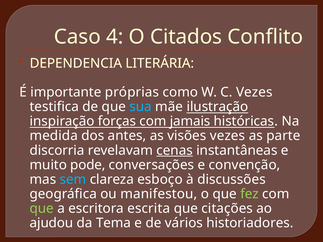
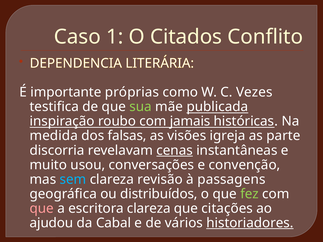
4: 4 -> 1 (115, 37)
sua colour: light blue -> light green (141, 107)
ilustração: ilustração -> publicada (217, 107)
forças: forças -> roubo (117, 121)
antes: antes -> falsas (127, 136)
visões vezes: vezes -> igreja (228, 136)
pode: pode -> usou (88, 165)
esboço: esboço -> revisão (160, 180)
discussões: discussões -> passagens (231, 180)
manifestou: manifestou -> distribuídos (159, 194)
que colour: light green -> pink (42, 209)
escritora escrita: escrita -> clareza (149, 209)
Tema: Tema -> Cabal (114, 223)
historiadores underline: none -> present (250, 223)
